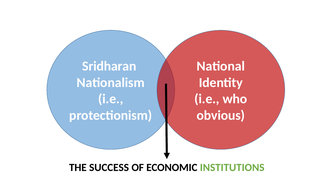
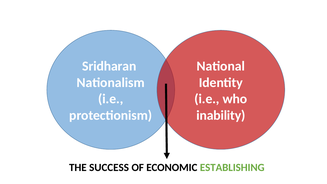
obvious: obvious -> inability (221, 115)
INSTITUTIONS: INSTITUTIONS -> ESTABLISHING (232, 167)
